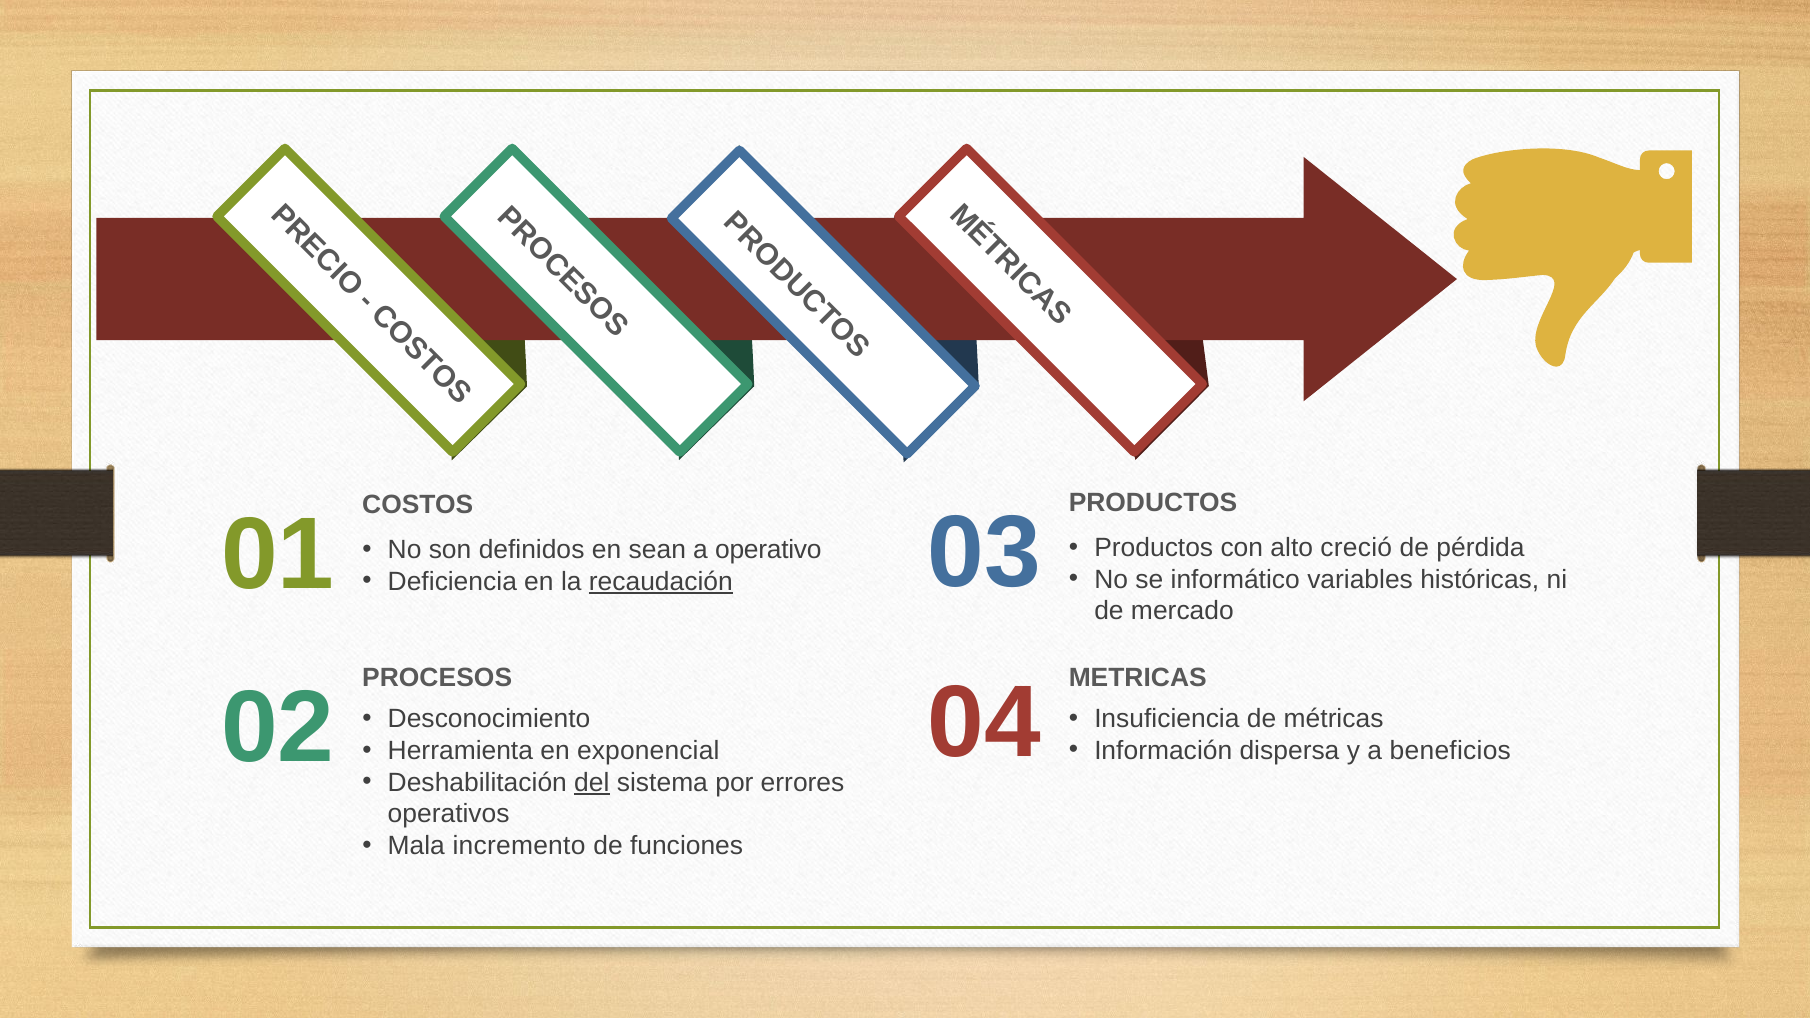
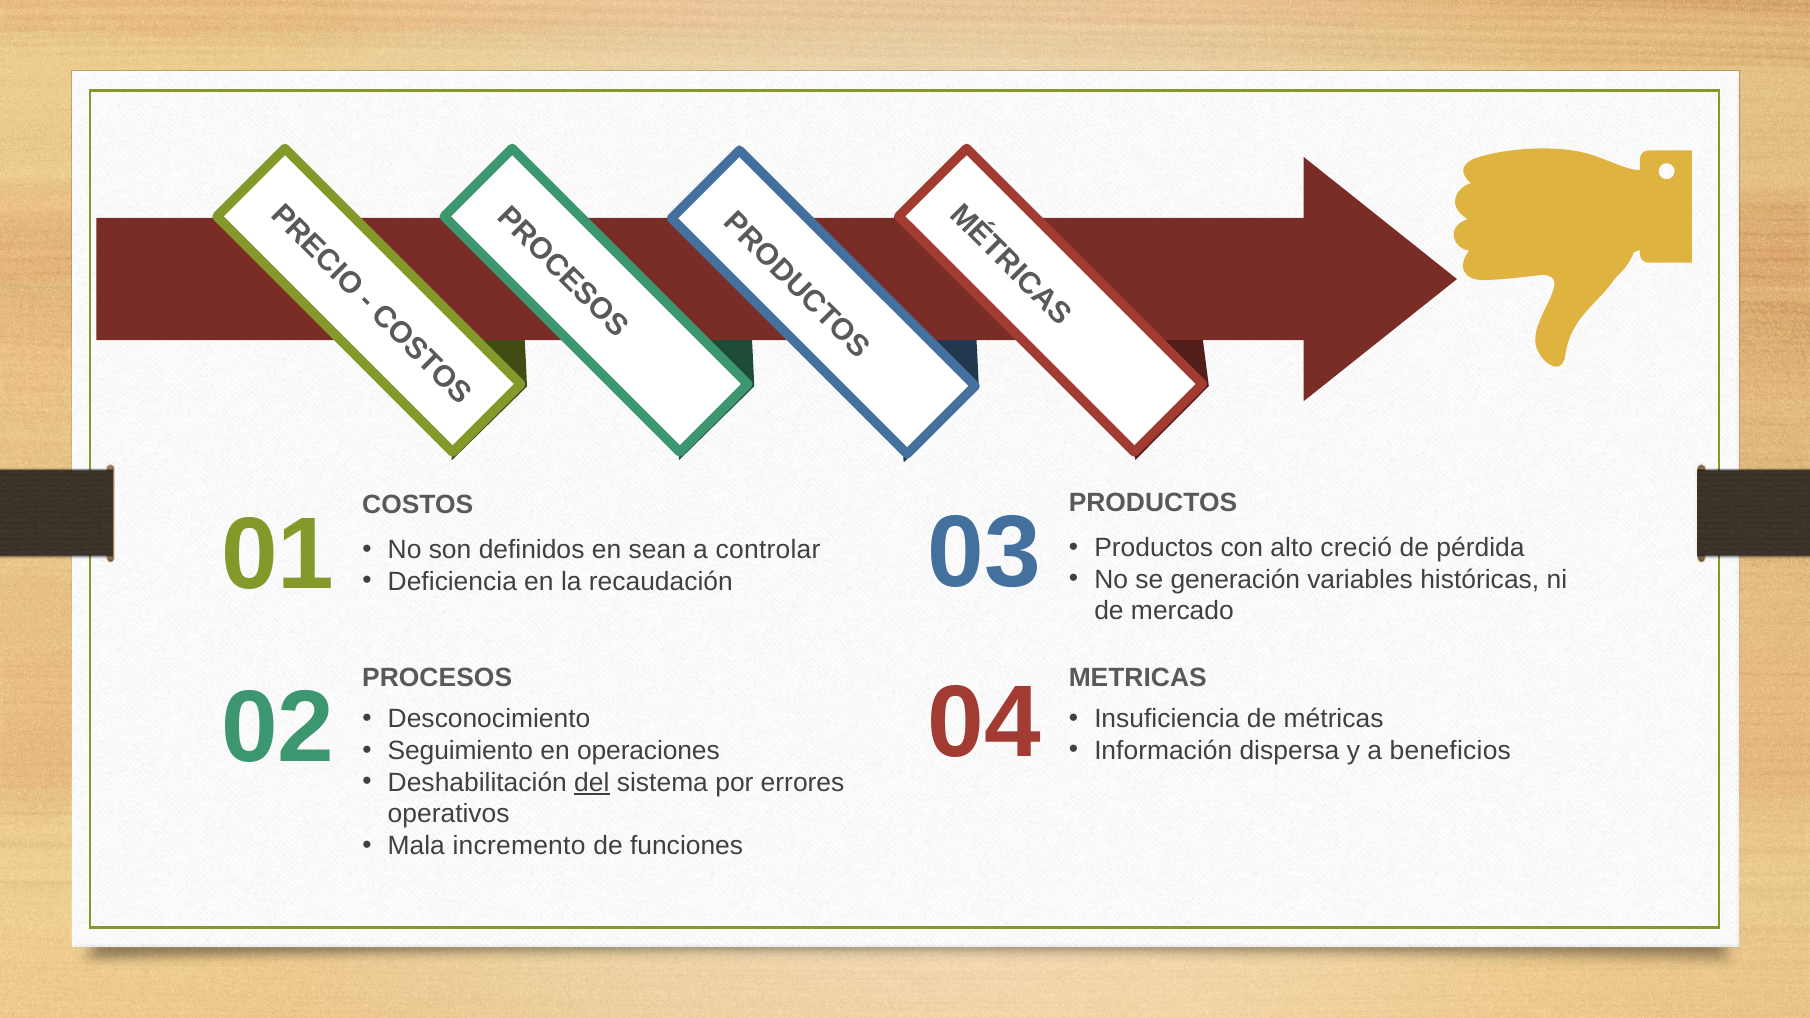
operativo: operativo -> controlar (768, 550)
informático: informático -> generación (1235, 580)
recaudación underline: present -> none (661, 582)
Herramienta: Herramienta -> Seguimiento (460, 751)
exponencial: exponencial -> operaciones (648, 751)
